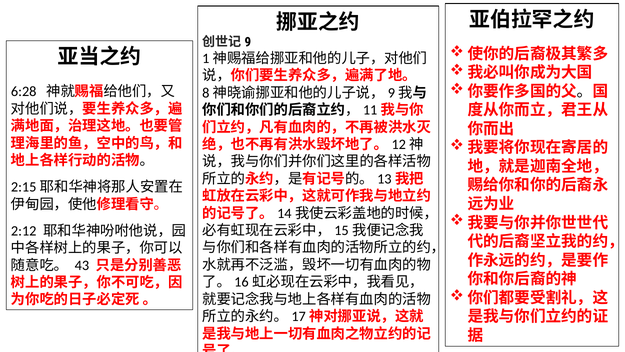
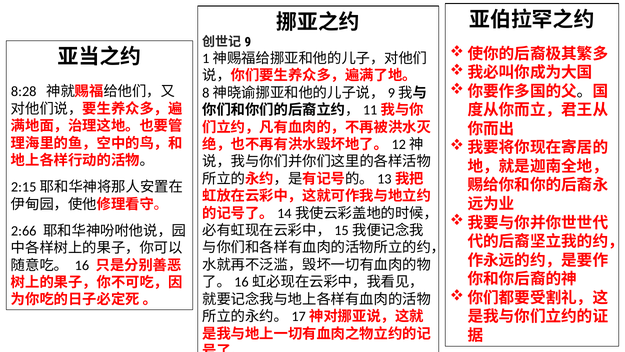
6:28: 6:28 -> 8:28 (24, 92)
2:12: 2:12 -> 2:66 (24, 231)
43: 43 -> 16 (82, 265)
